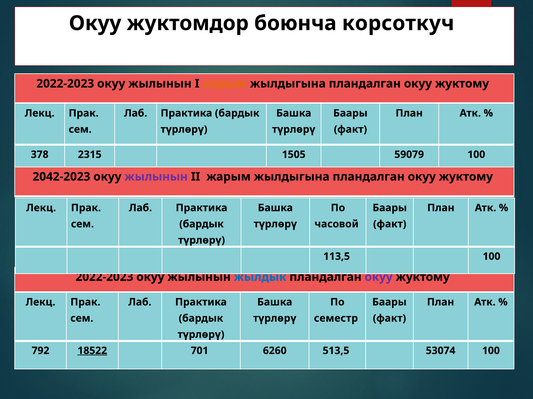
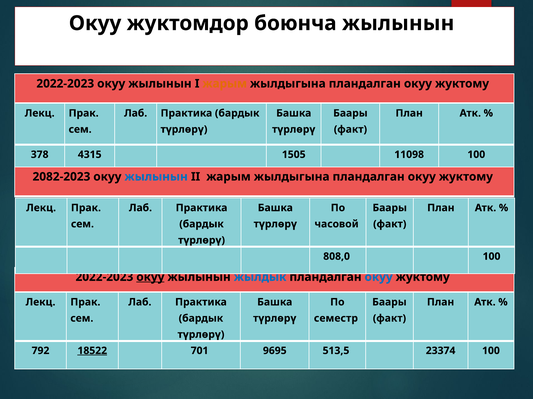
боюнча корсоткуч: корсоткуч -> жылынын (398, 23)
2315: 2315 -> 4315 (90, 155)
59079: 59079 -> 11098 (409, 155)
2042-2023: 2042-2023 -> 2082-2023 (61, 177)
жылынын colour: purple -> blue (156, 177)
113,5: 113,5 -> 808,0 (337, 257)
окуу underline: none -> present (150, 277)
окуу colour: purple -> blue (379, 277)
6260: 6260 -> 9695 (275, 351)
53074: 53074 -> 23374 (441, 351)
